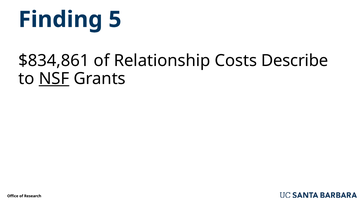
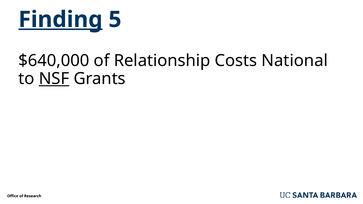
Finding underline: none -> present (60, 20)
$834,861: $834,861 -> $640,000 (54, 61)
Describe: Describe -> National (295, 61)
